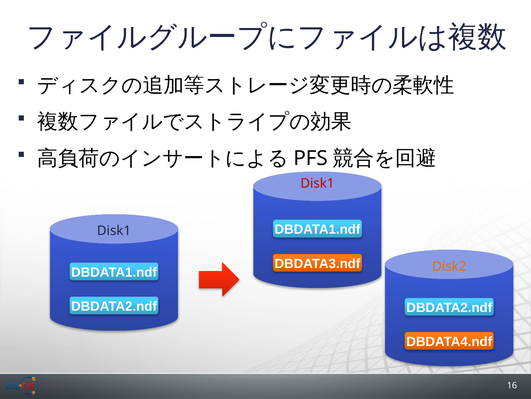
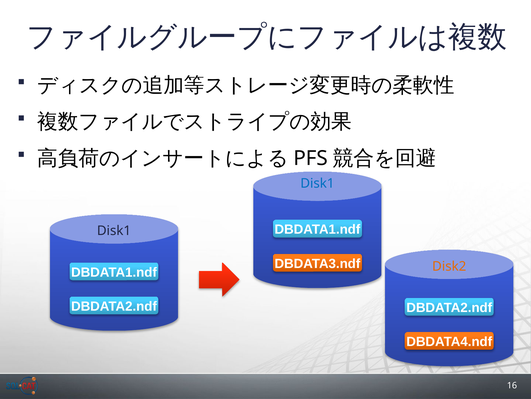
Disk1 colour: red -> blue (317, 183)
